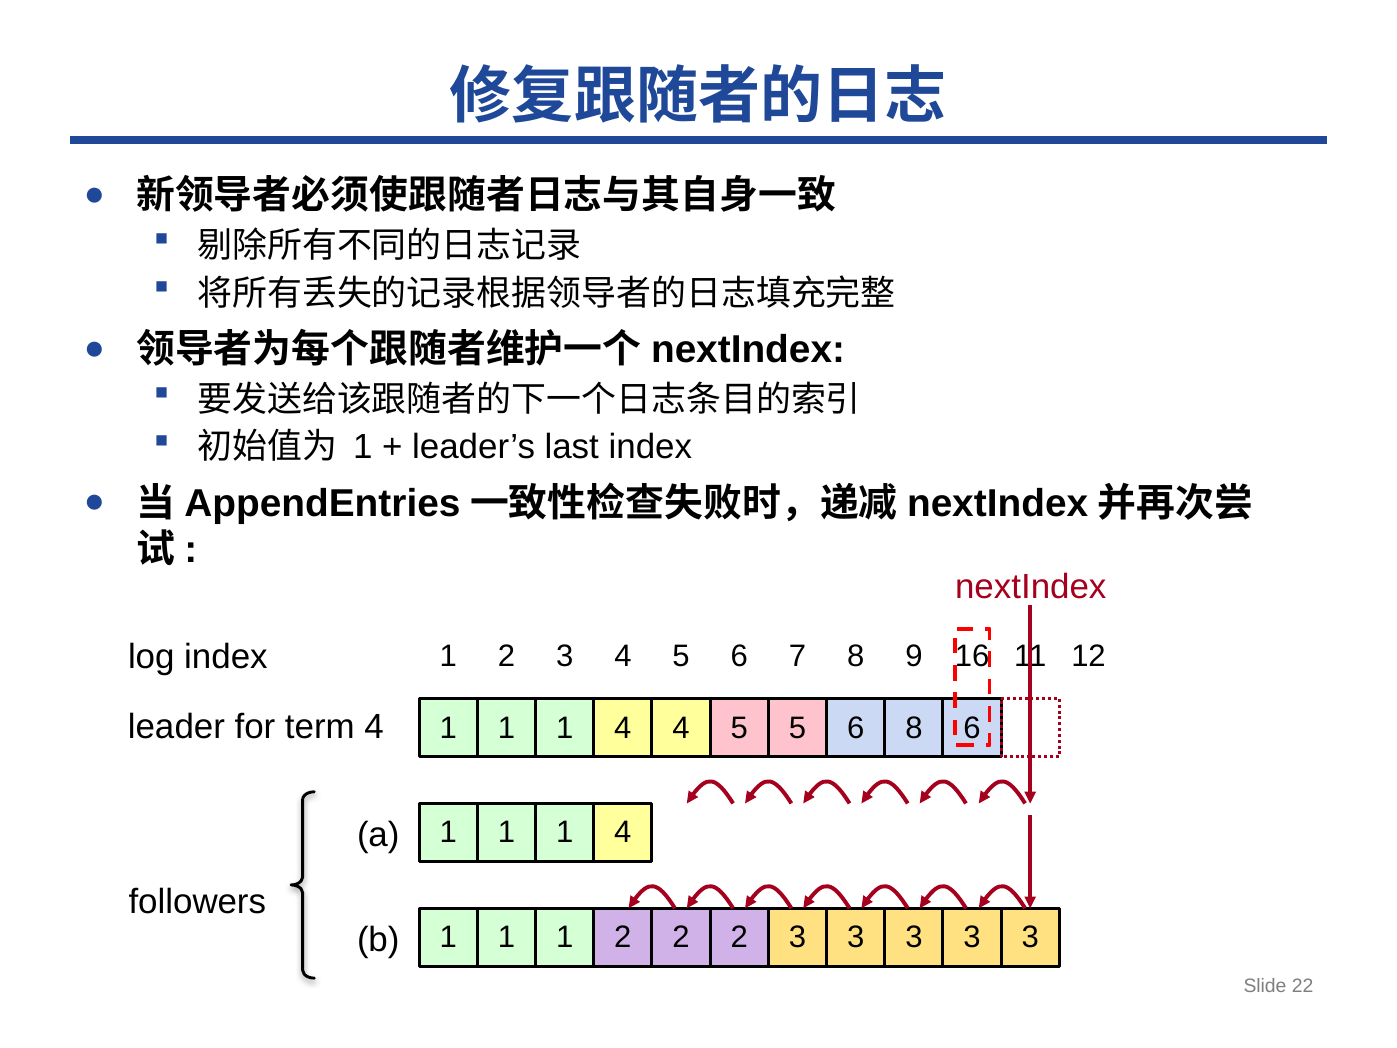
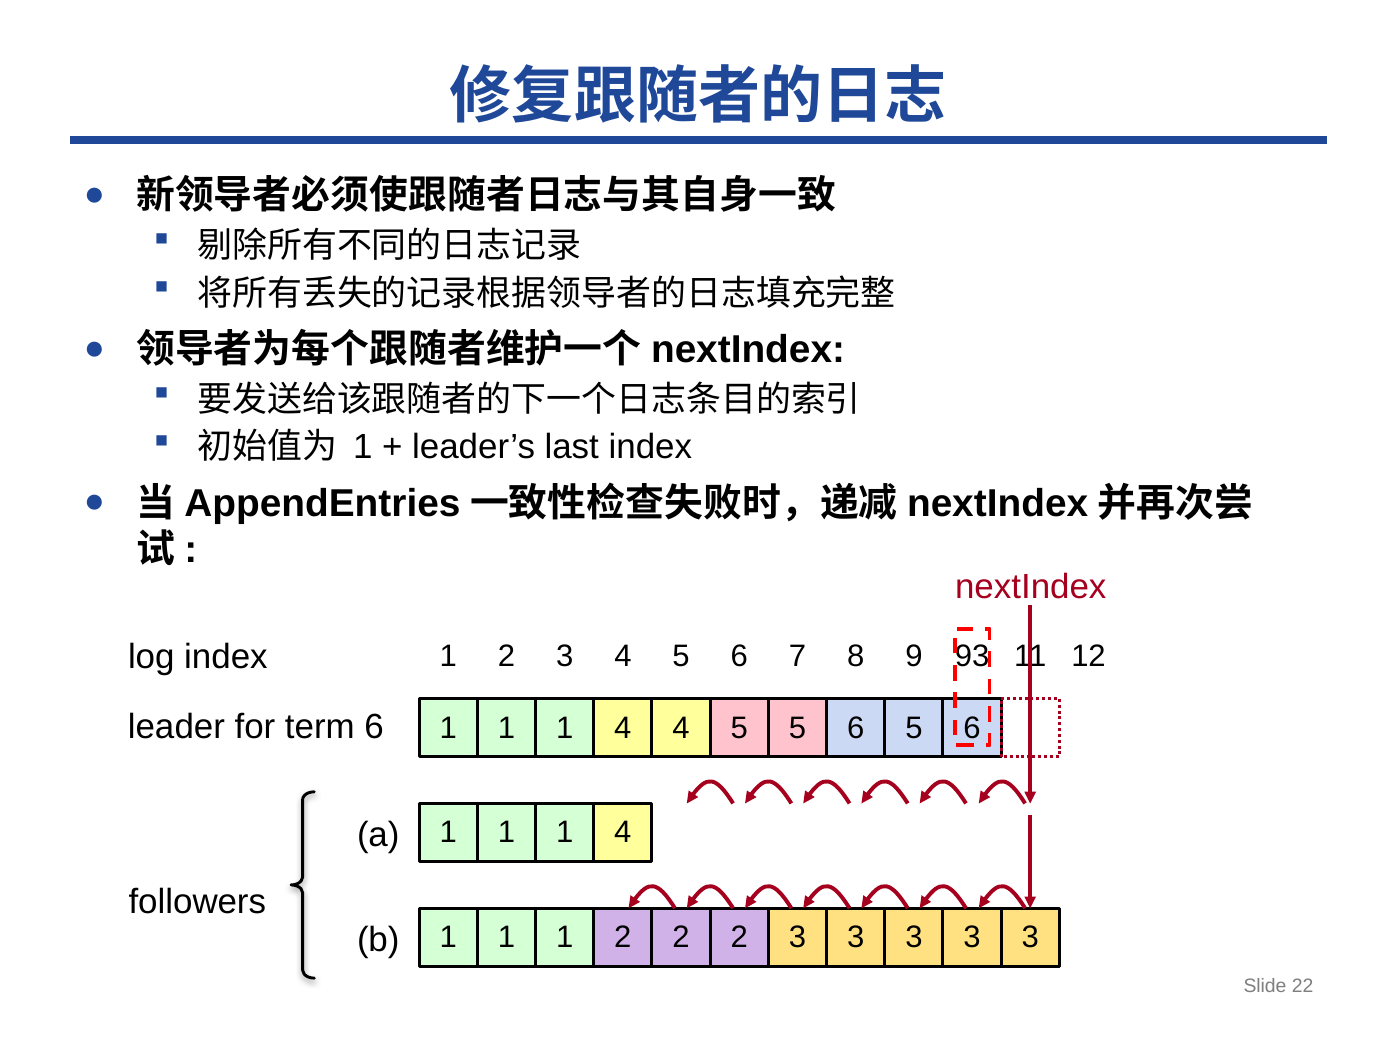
16: 16 -> 93 (972, 656)
term 4: 4 -> 6 (374, 727)
6 8: 8 -> 5 (914, 728)
